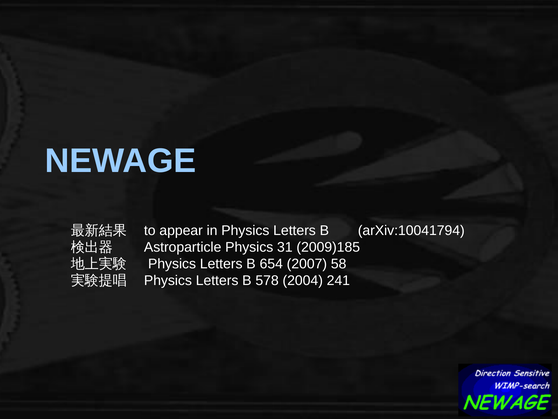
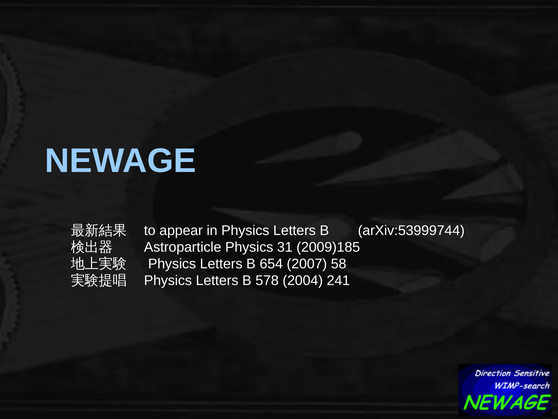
arXiv:10041794: arXiv:10041794 -> arXiv:53999744 (411, 230)
